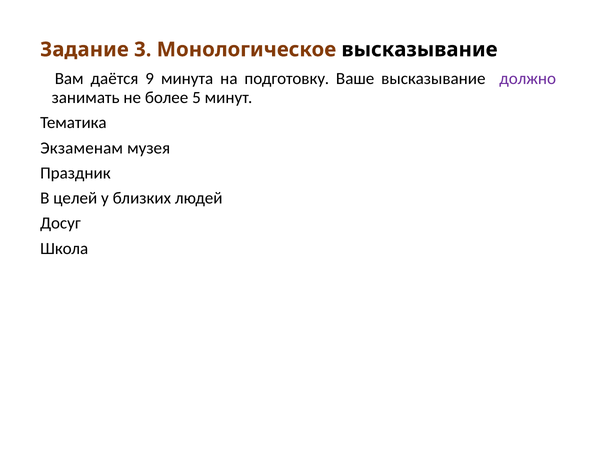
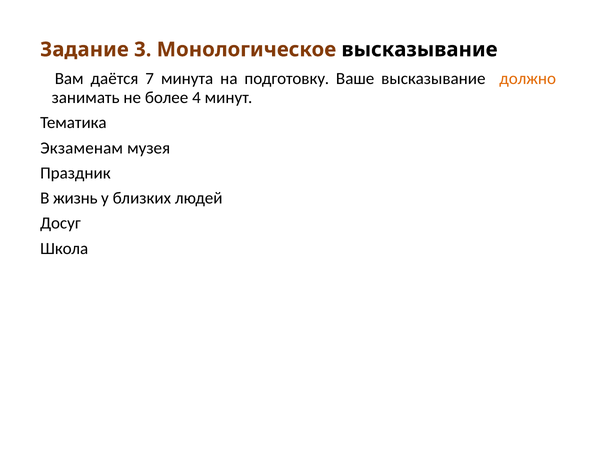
9: 9 -> 7 (150, 79)
должно colour: purple -> orange (528, 79)
5: 5 -> 4 (196, 98)
целей: целей -> жизнь (75, 199)
